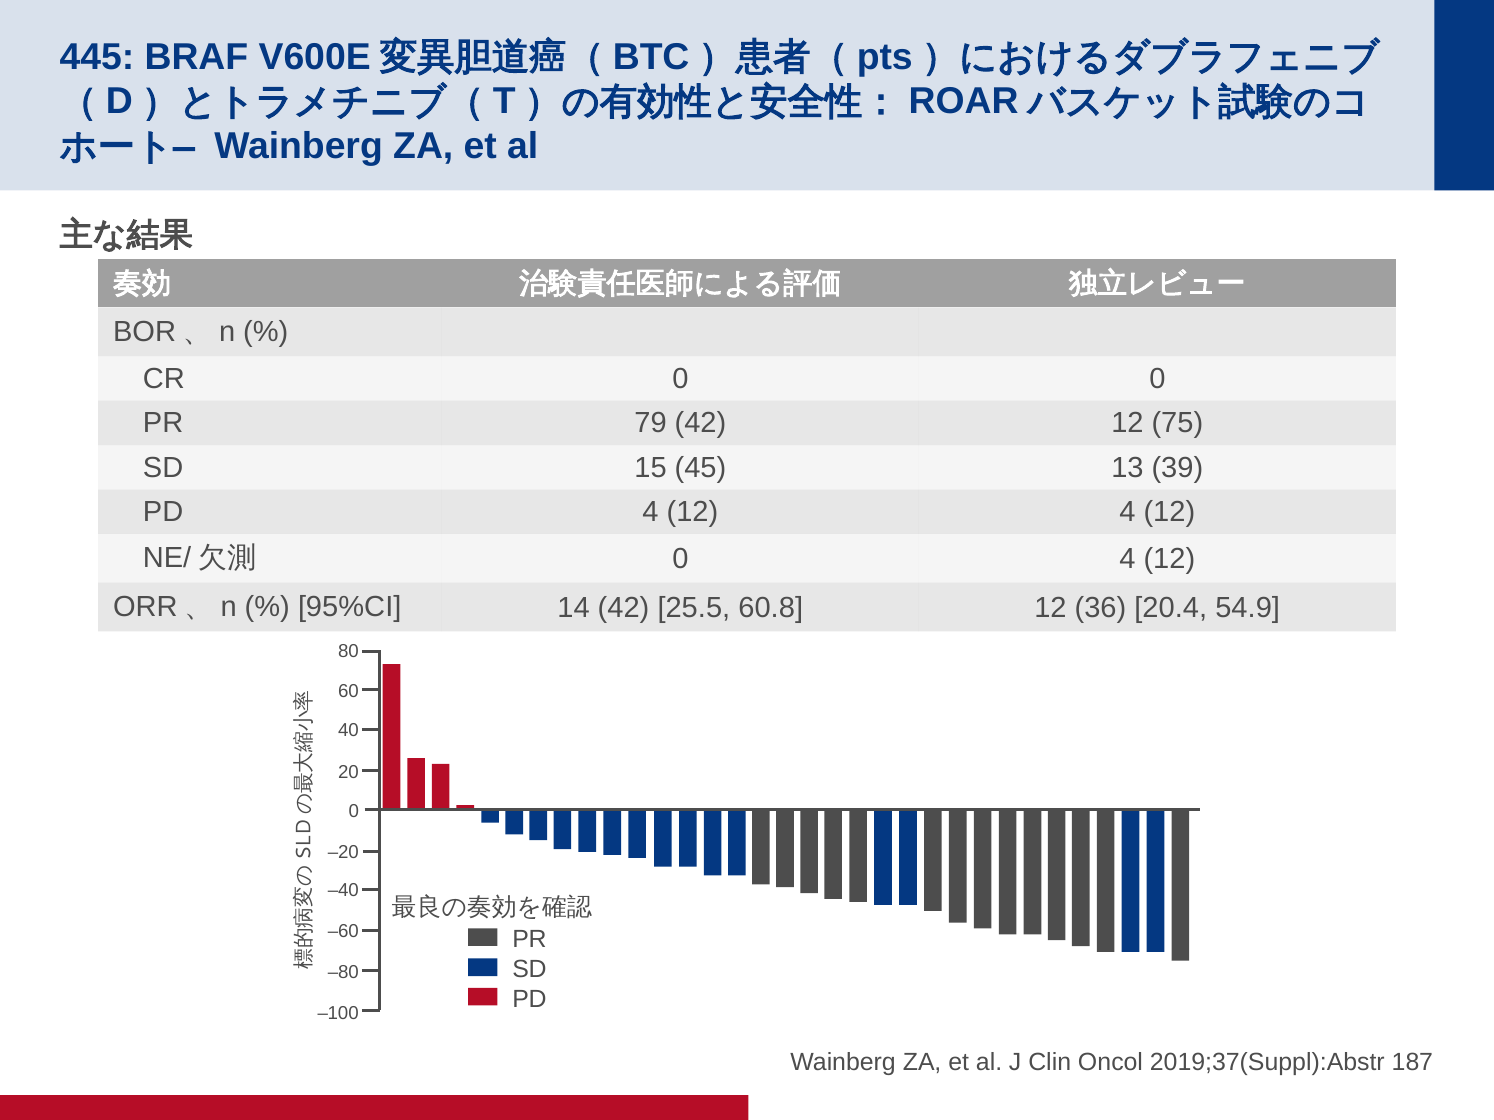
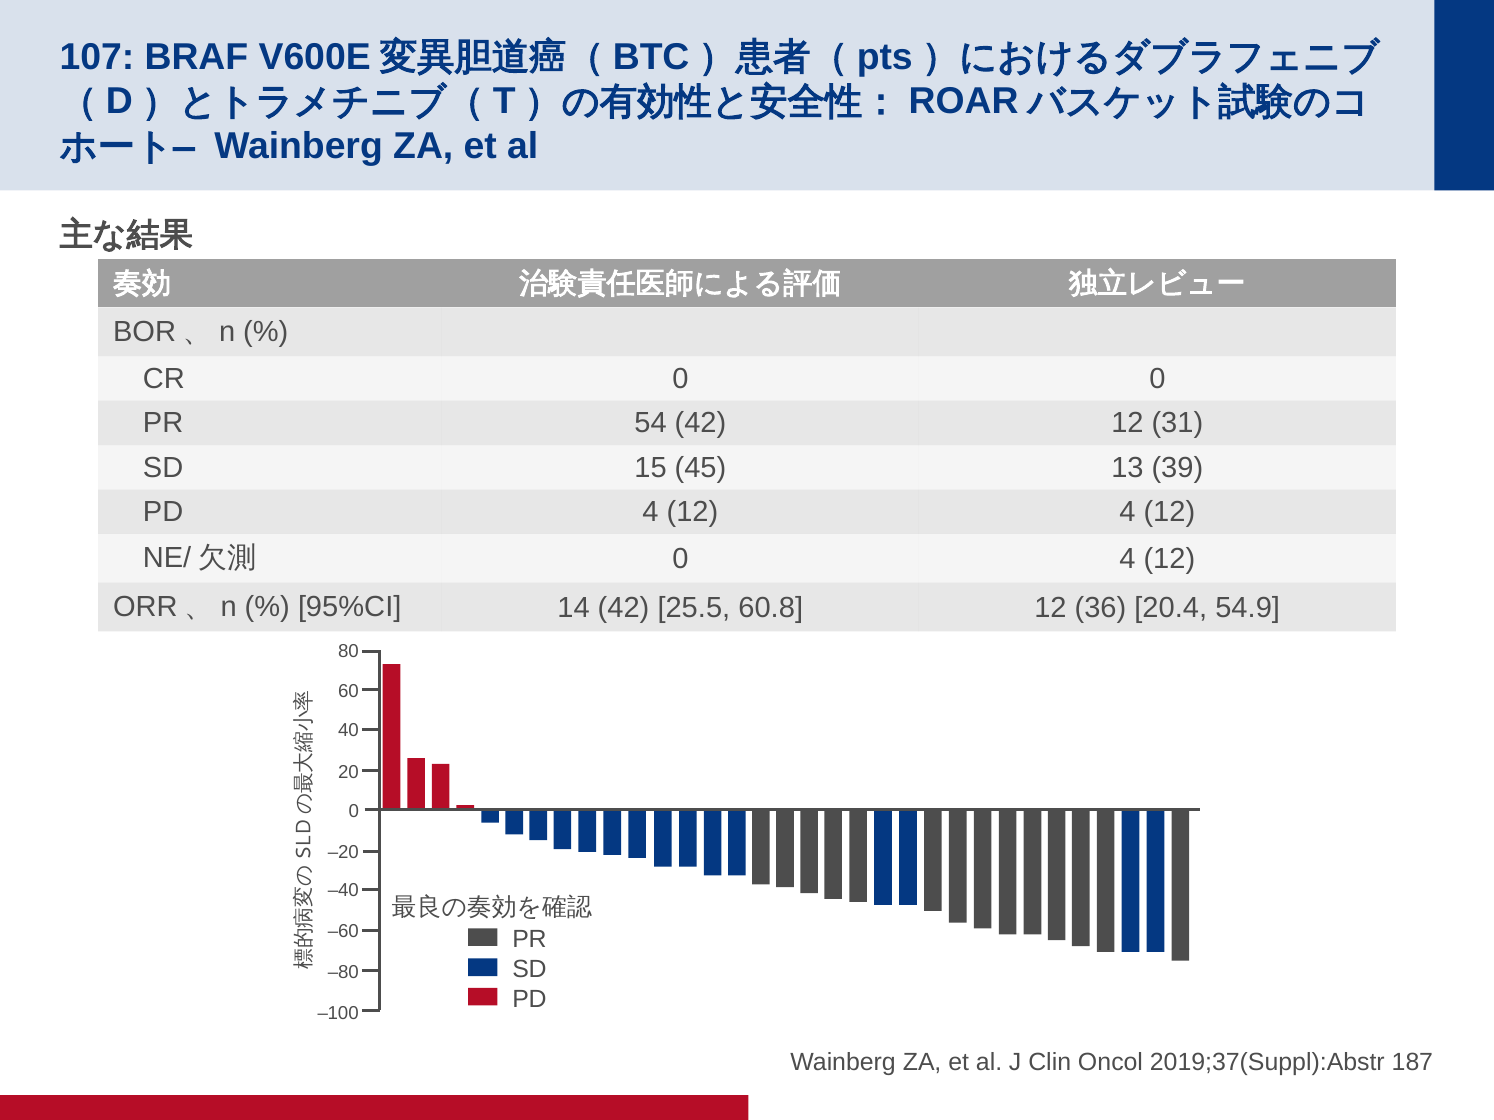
445: 445 -> 107 (97, 57)
79: 79 -> 54 (651, 423)
75: 75 -> 31 (1177, 423)
